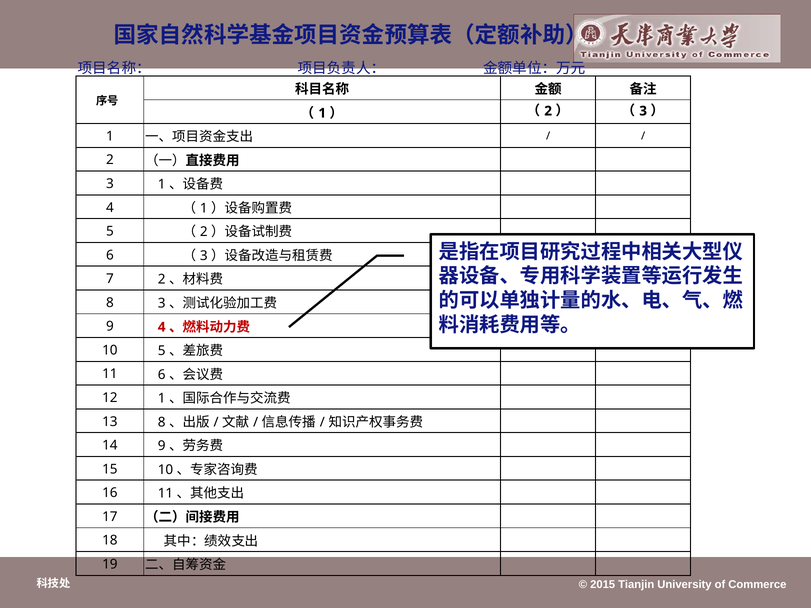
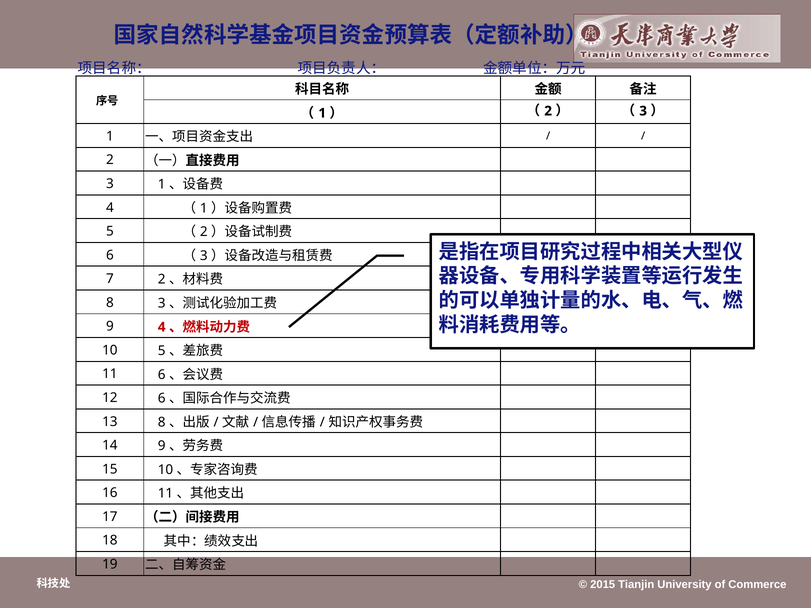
12 1: 1 -> 6 (162, 399)
